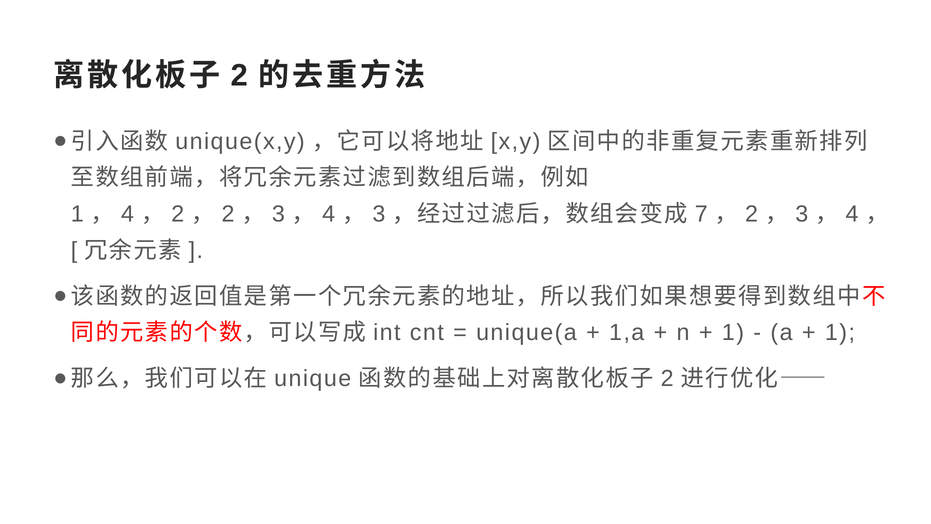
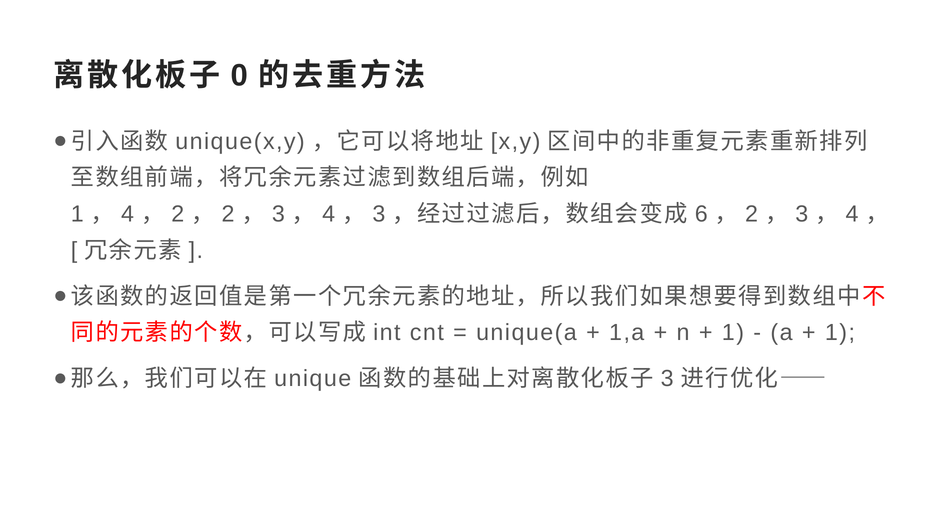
2: 2 -> 0 (239, 76)
7: 7 -> 6 (701, 214)
2: 2 -> 3 (667, 378)
